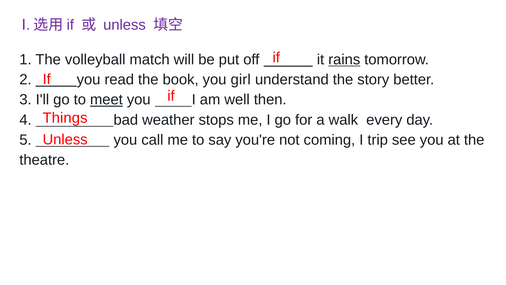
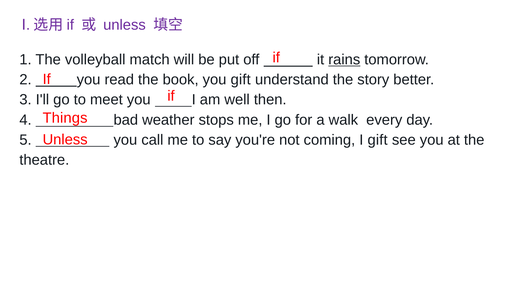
you girl: girl -> gift (241, 80)
meet underline: present -> none (106, 100)
I trip: trip -> gift (378, 140)
